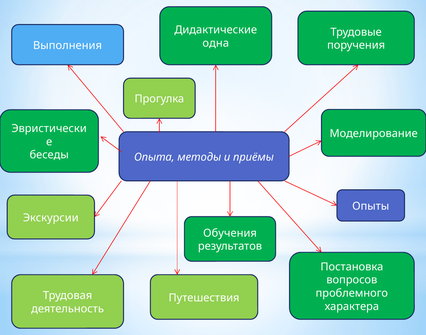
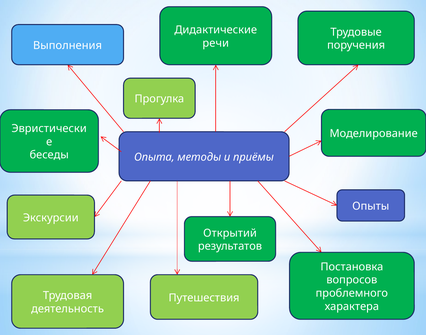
одна: одна -> речи (216, 43)
Обучения: Обучения -> Открытий (230, 233)
